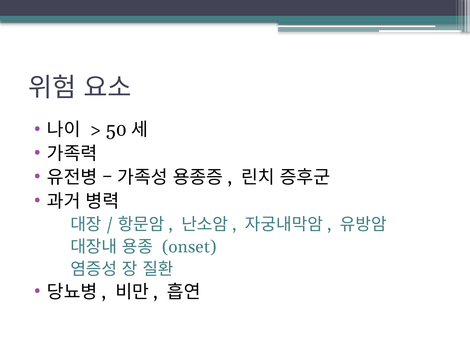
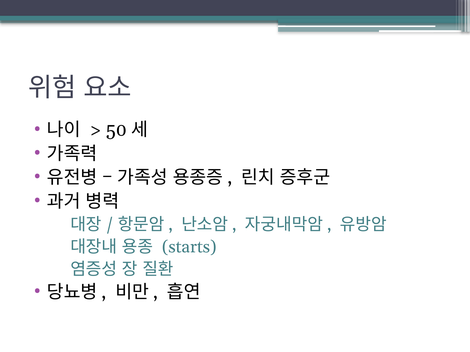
onset: onset -> starts (189, 247)
